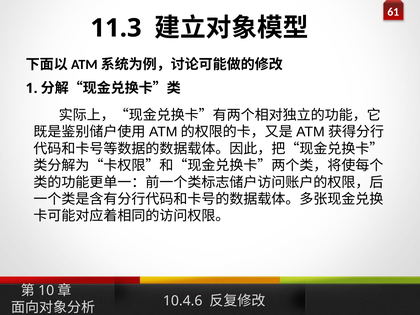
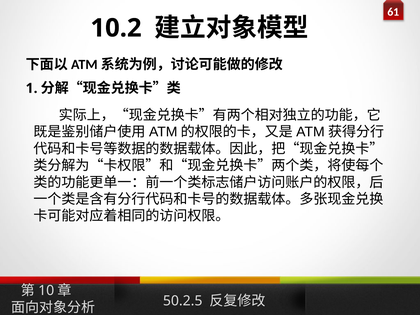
11.3: 11.3 -> 10.2 (116, 28)
10.4.6: 10.4.6 -> 50.2.5 (183, 301)
